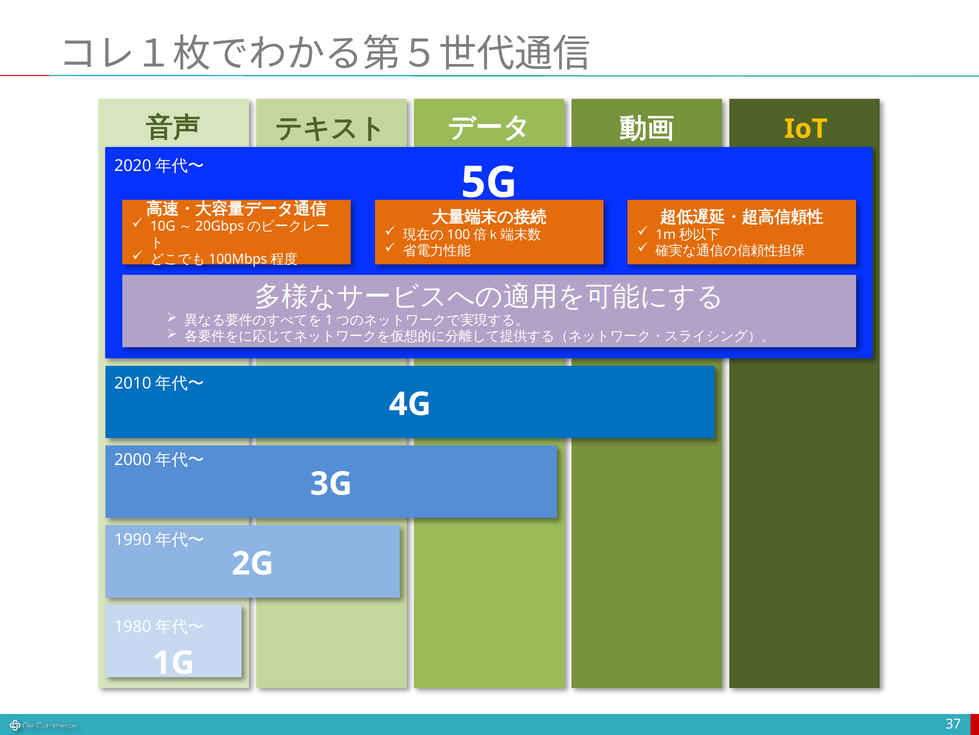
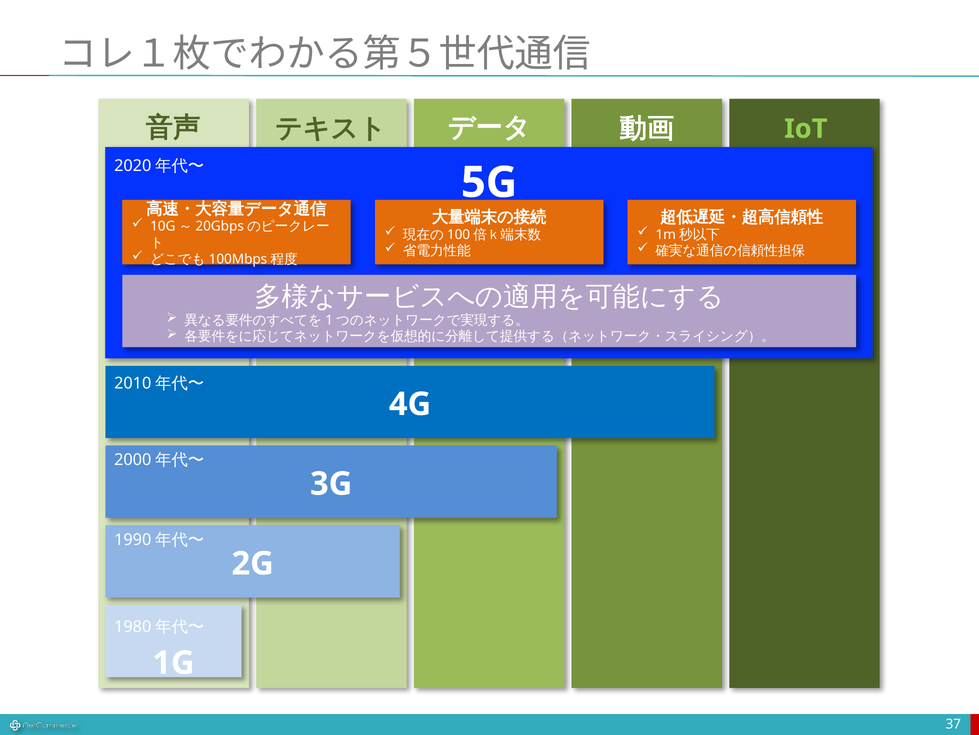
IoT colour: yellow -> light green (806, 129)
